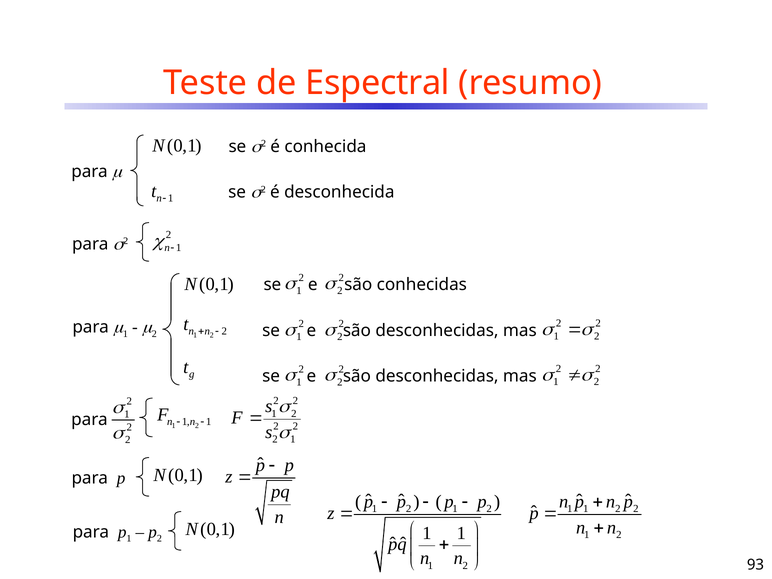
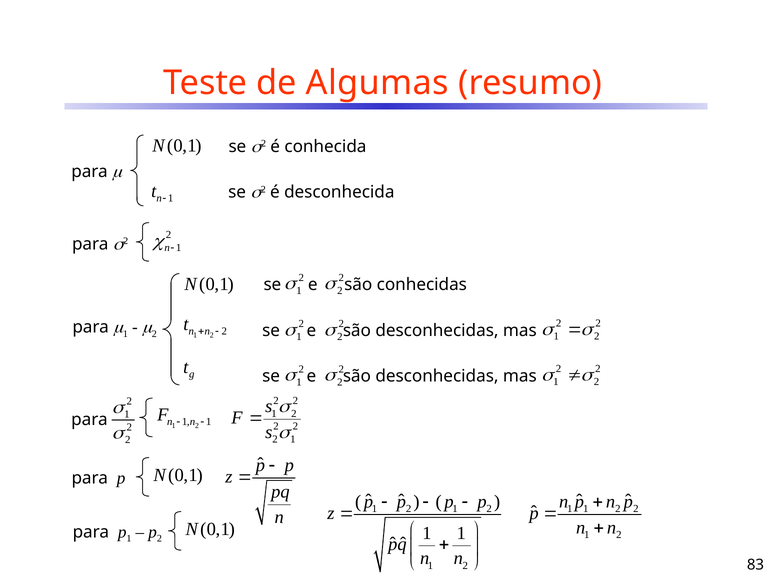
Espectral: Espectral -> Algumas (377, 83)
93: 93 -> 83 (755, 565)
